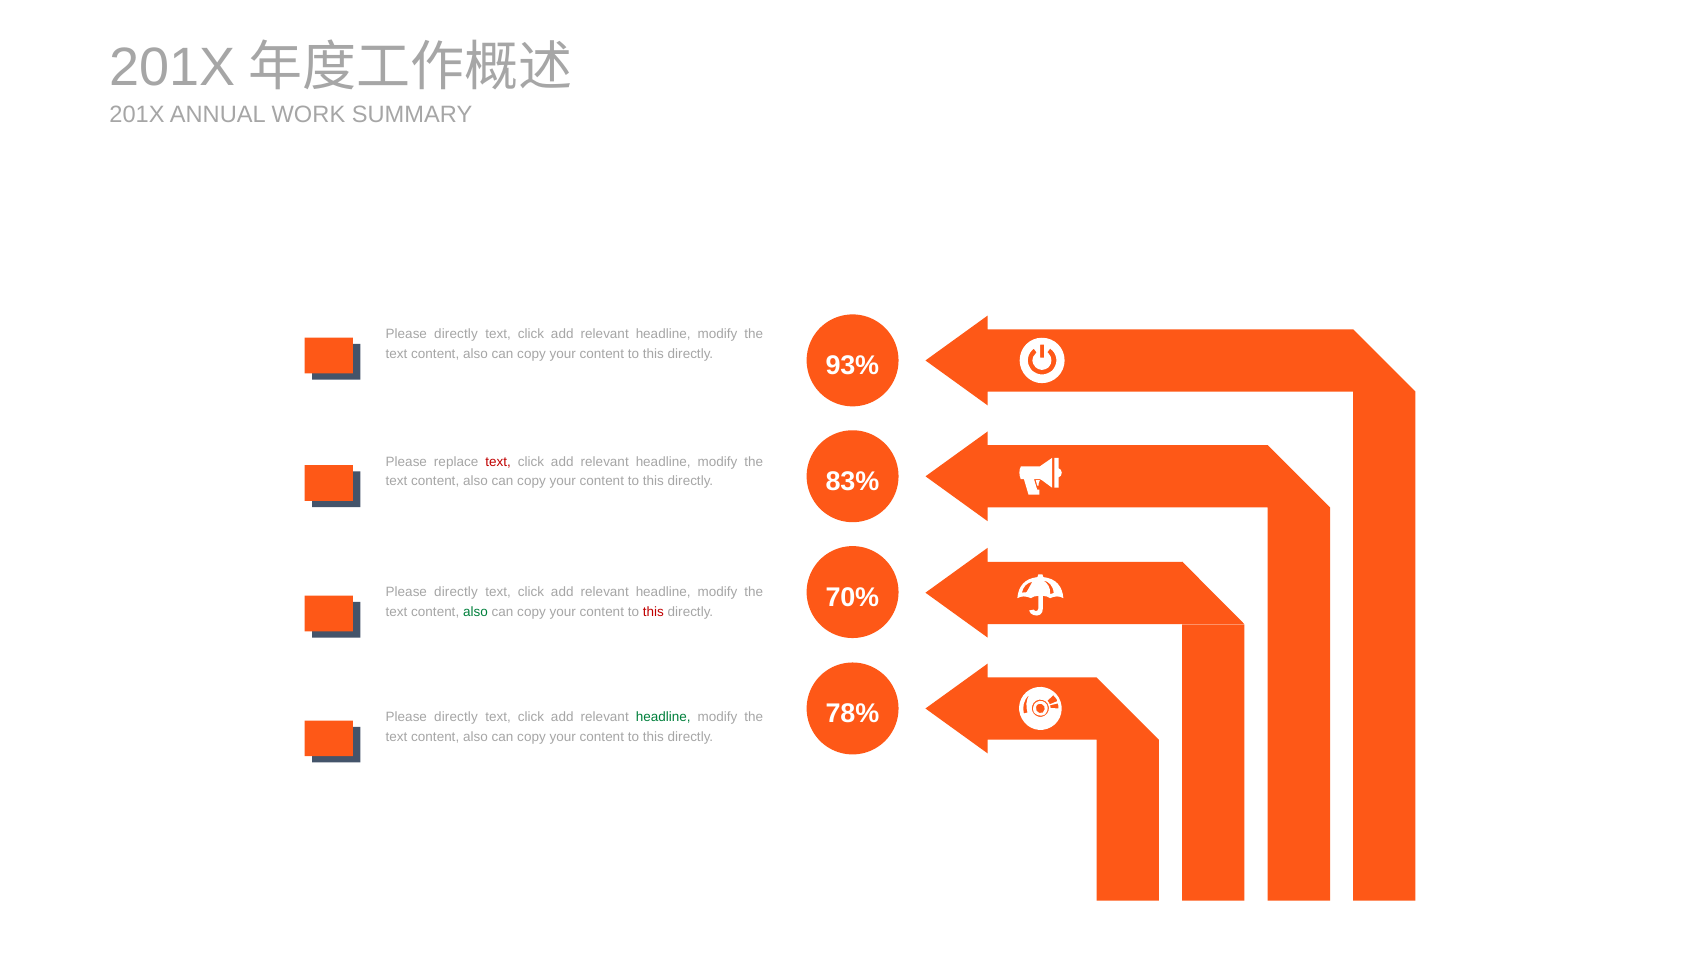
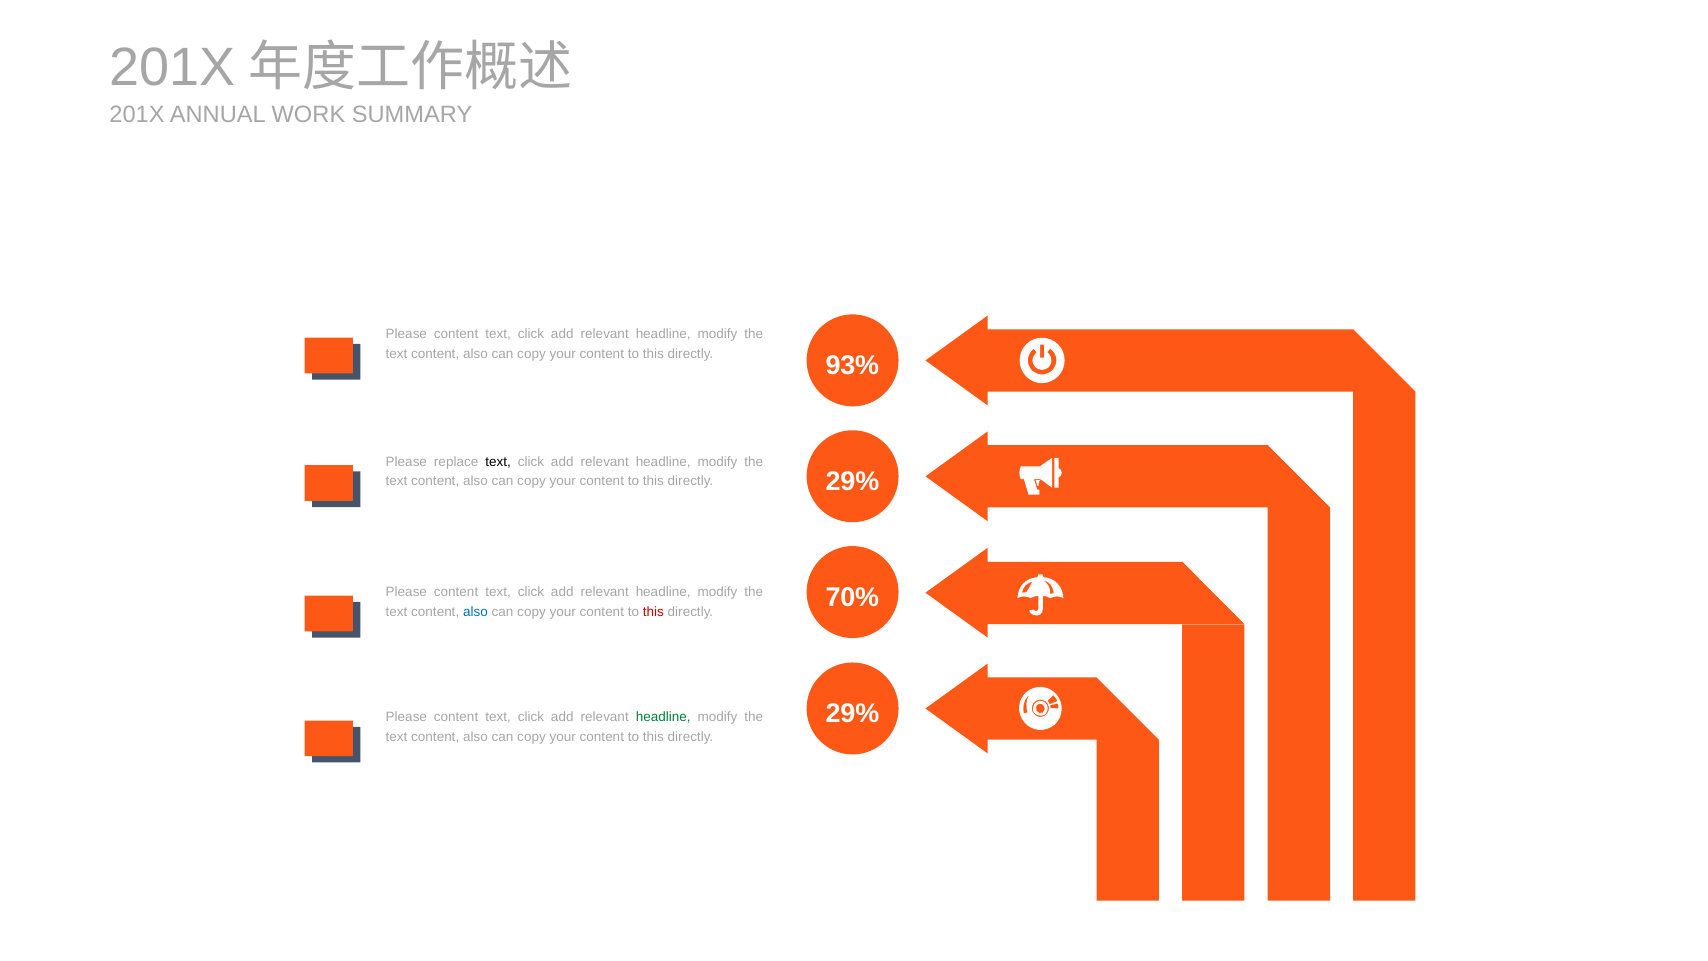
directly: directly -> content (456, 334)
text colour: red -> black (498, 462)
83%: 83% -> 29% (852, 481)
directly: directly -> content (456, 592)
also colour: green -> blue (475, 612)
78%: 78% -> 29% (852, 713)
directly: directly -> content (456, 717)
